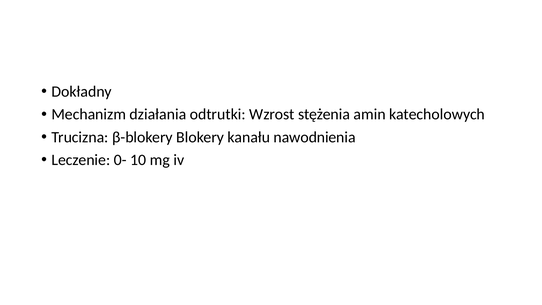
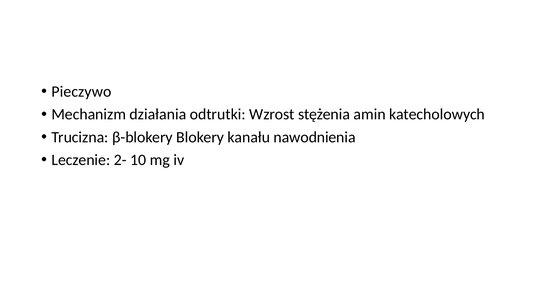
Dokładny: Dokładny -> Pieczywo (82, 92)
0-: 0- -> 2- (120, 160)
